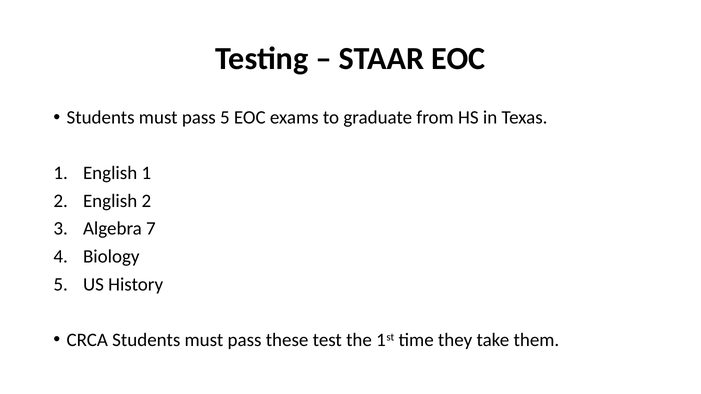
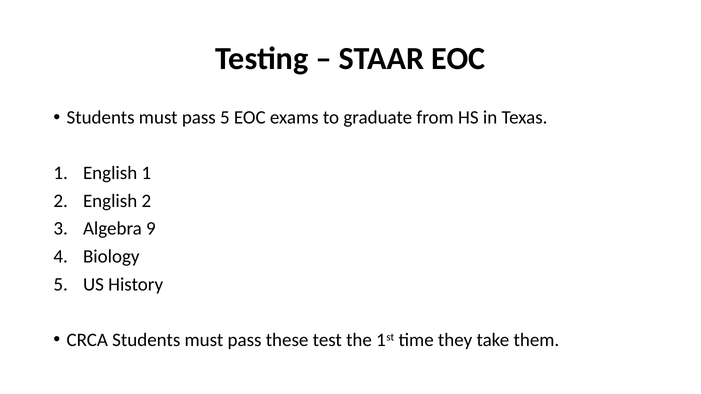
7: 7 -> 9 (151, 229)
